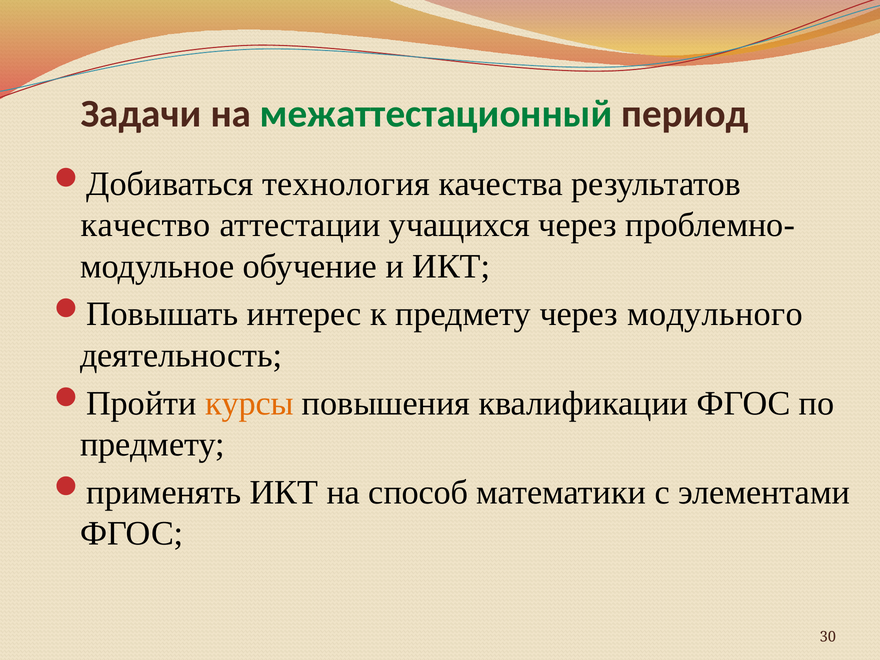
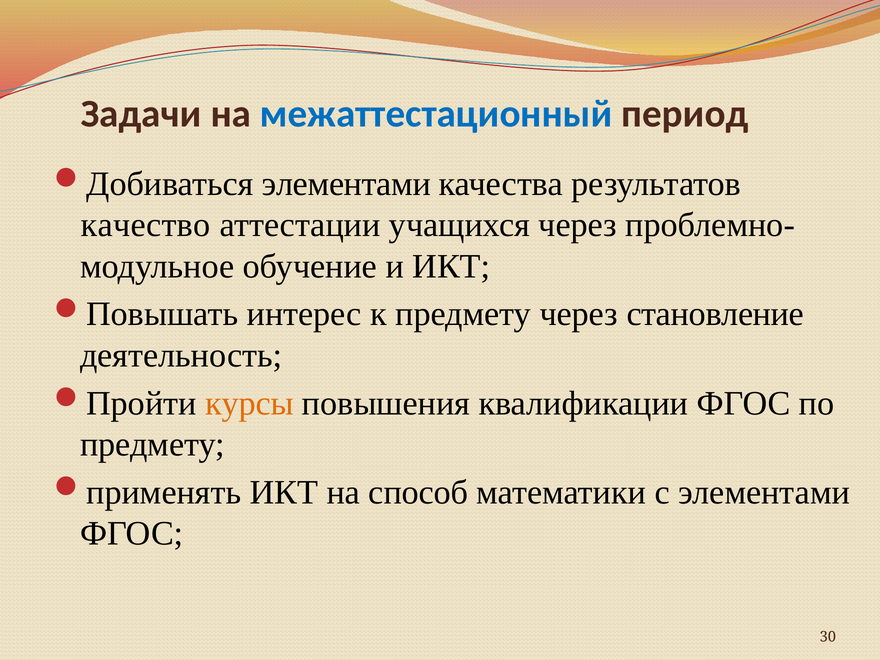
межаттестационный colour: green -> blue (436, 114)
технология: технология -> элементами (346, 184)
модульного: модульного -> становление (715, 314)
